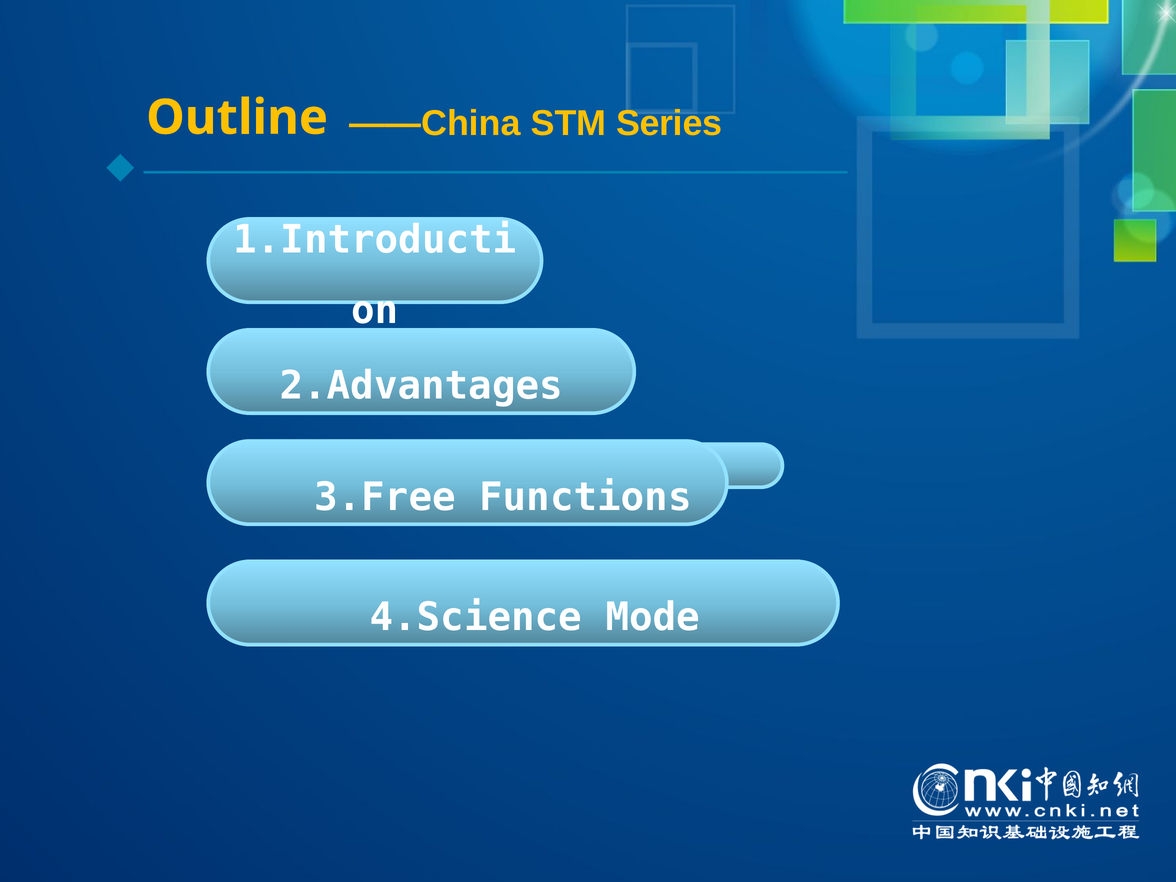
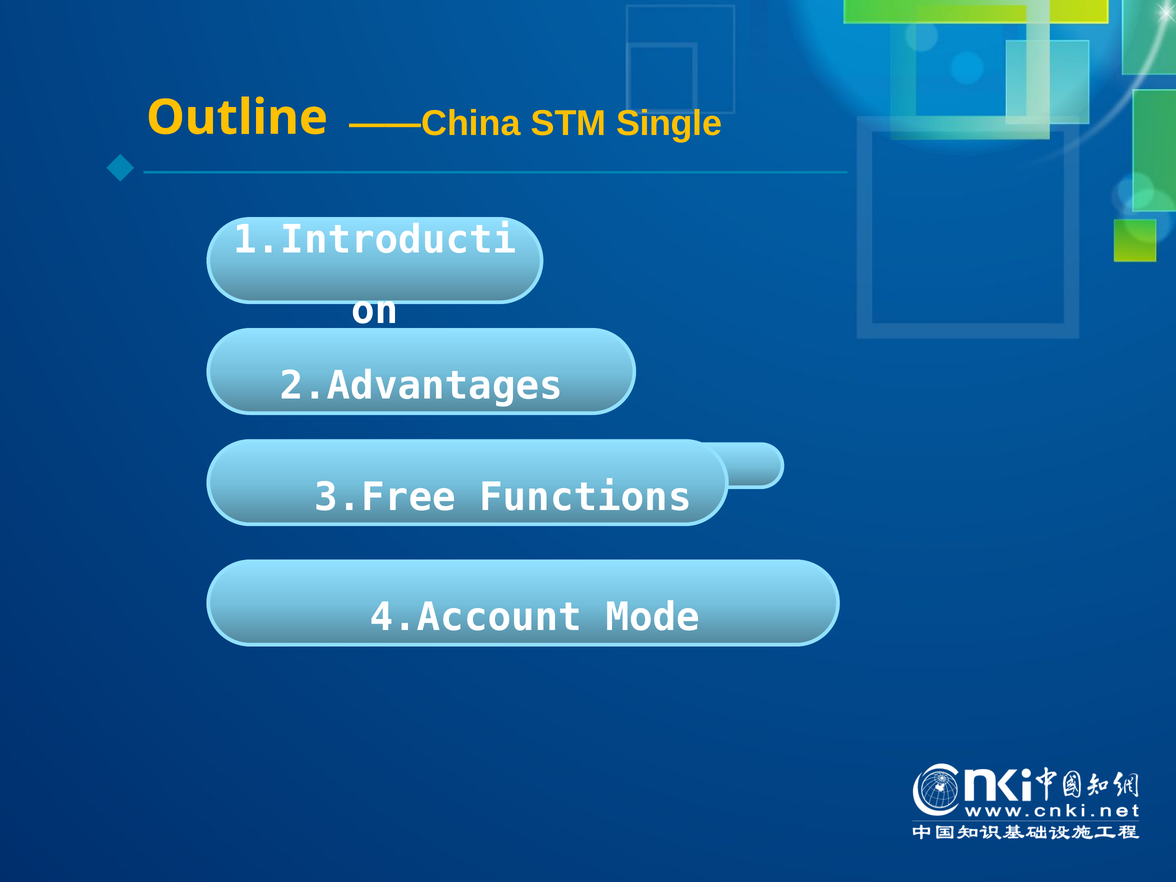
Series: Series -> Single (669, 123)
4.Science: 4.Science -> 4.Account (476, 617)
